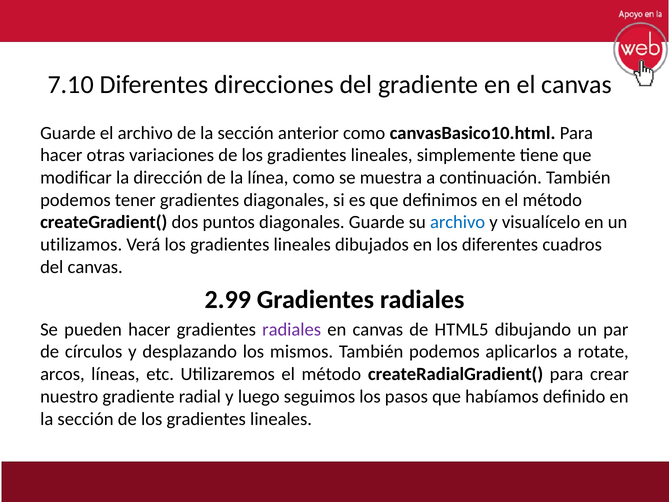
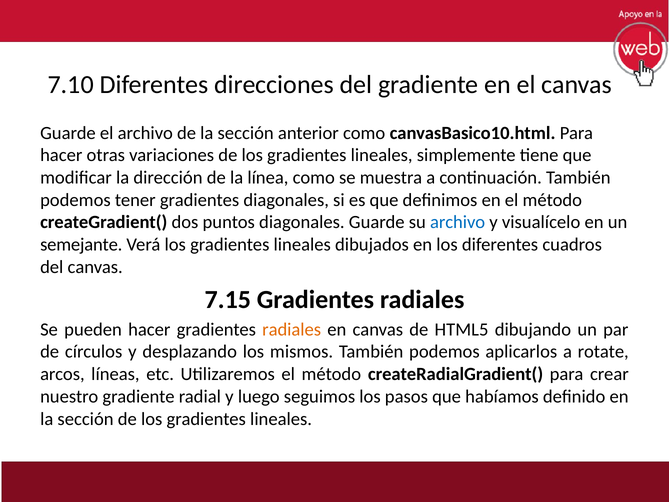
utilizamos: utilizamos -> semejante (81, 245)
2.99: 2.99 -> 7.15 (228, 299)
radiales colour: purple -> orange (292, 329)
